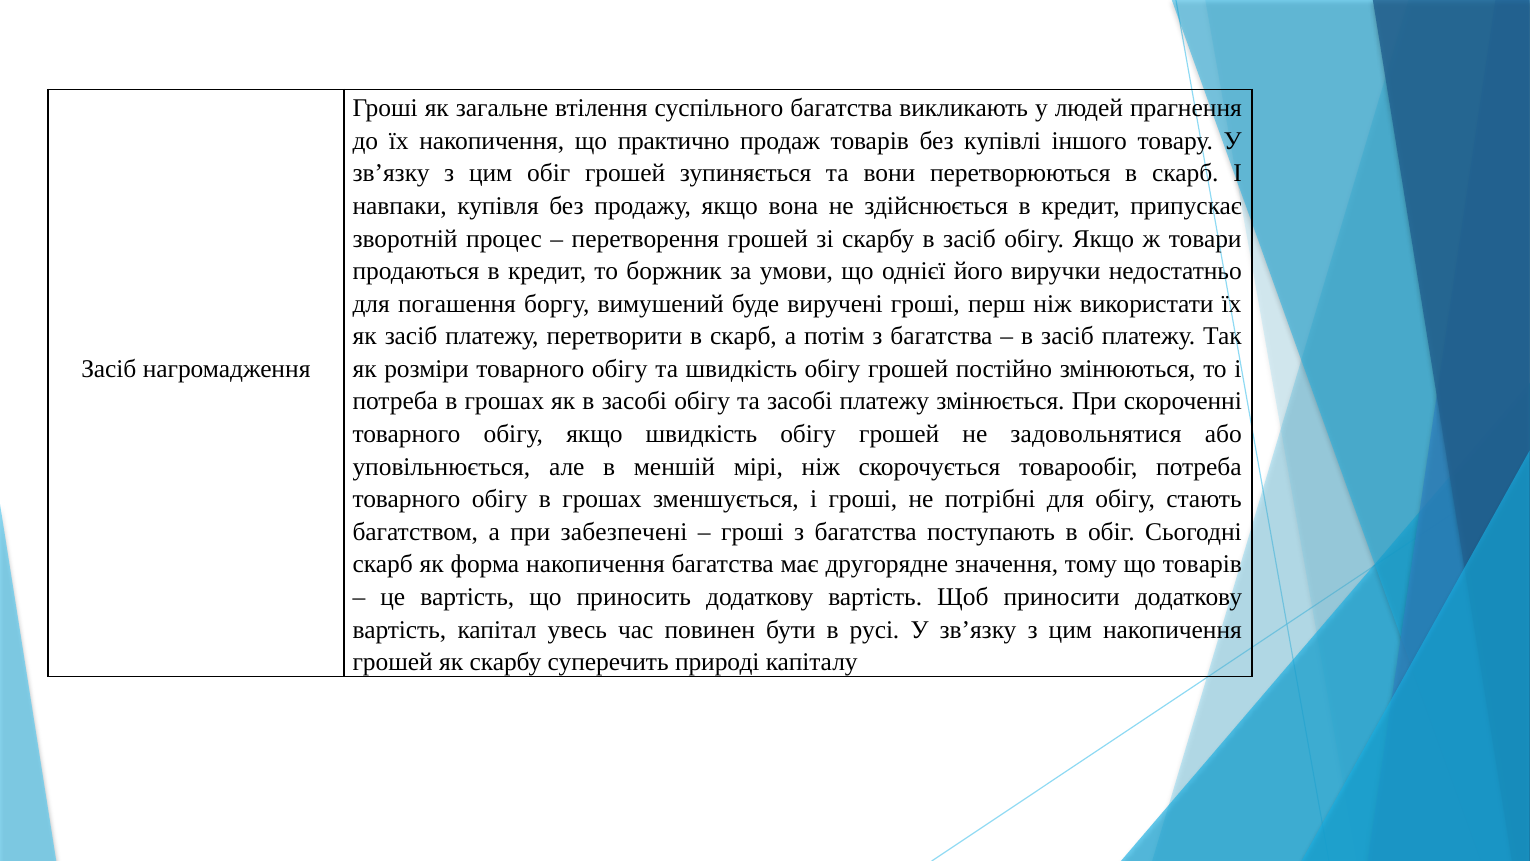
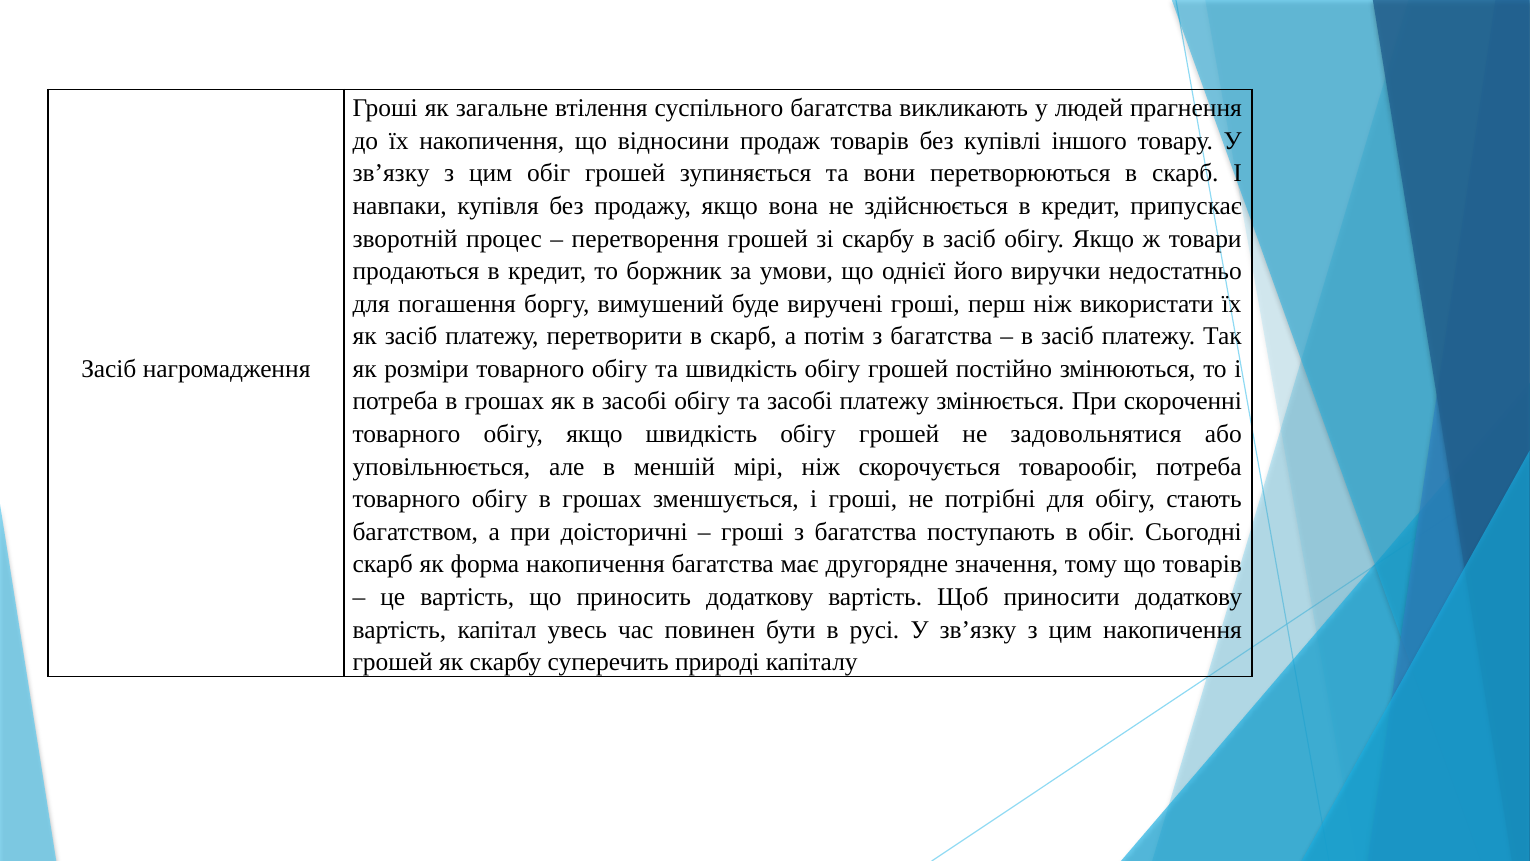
практично: практично -> відносини (674, 141)
забезпечені: забезпечені -> доісторичні (624, 532)
